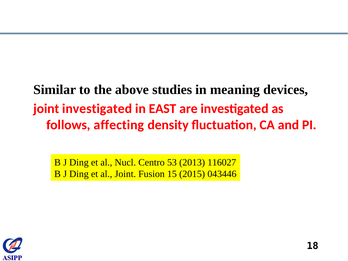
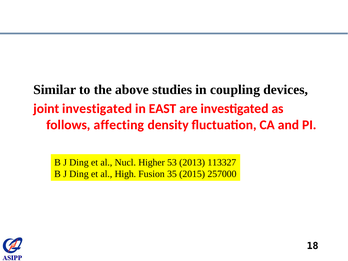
meaning: meaning -> coupling (235, 90)
Centro: Centro -> Higher (152, 162)
116027: 116027 -> 113327 (222, 162)
al Joint: Joint -> High (125, 174)
15: 15 -> 35 (172, 174)
043446: 043446 -> 257000 (222, 174)
